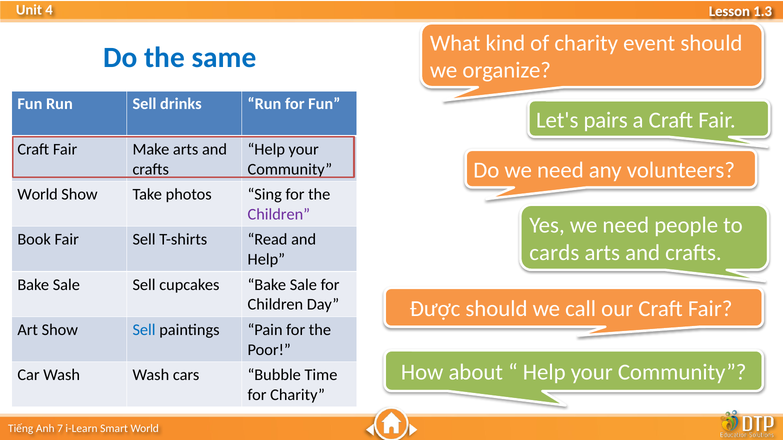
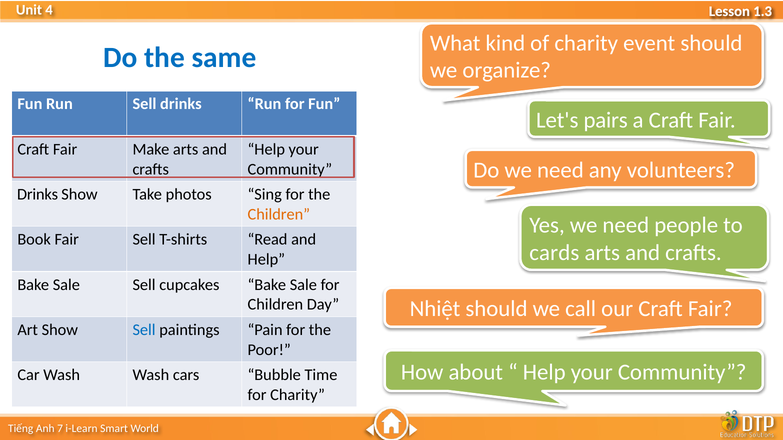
World: World -> Drinks (38, 195)
Children colour: purple -> orange (279, 215)
Được: Được -> Nhiệt (435, 309)
